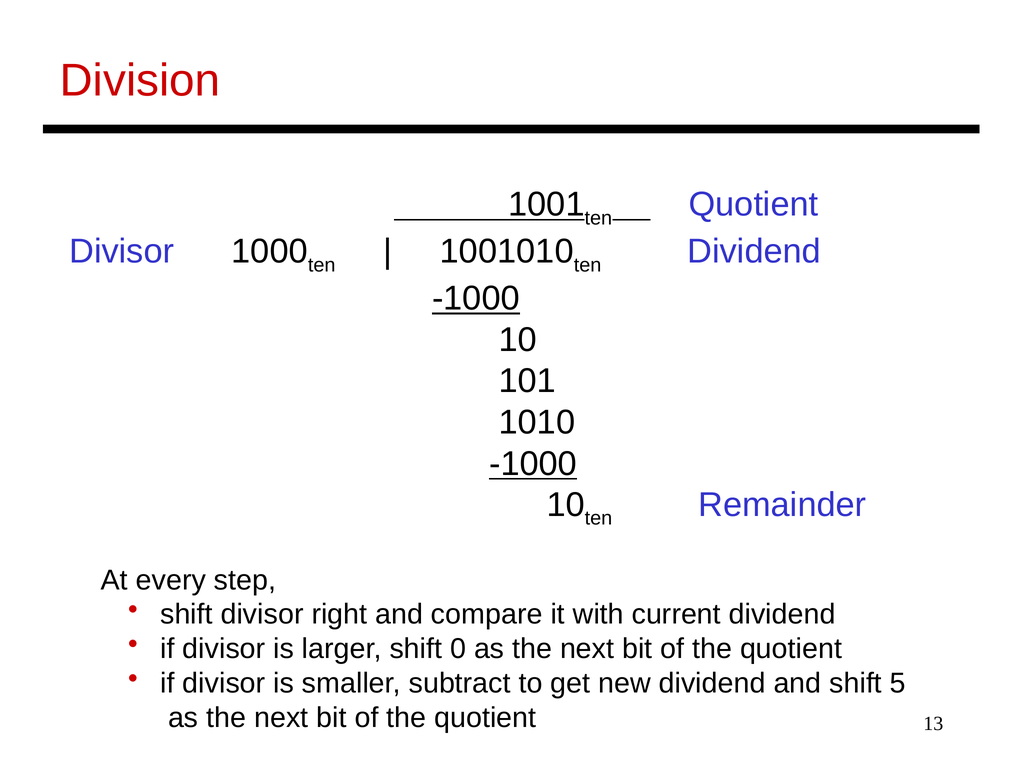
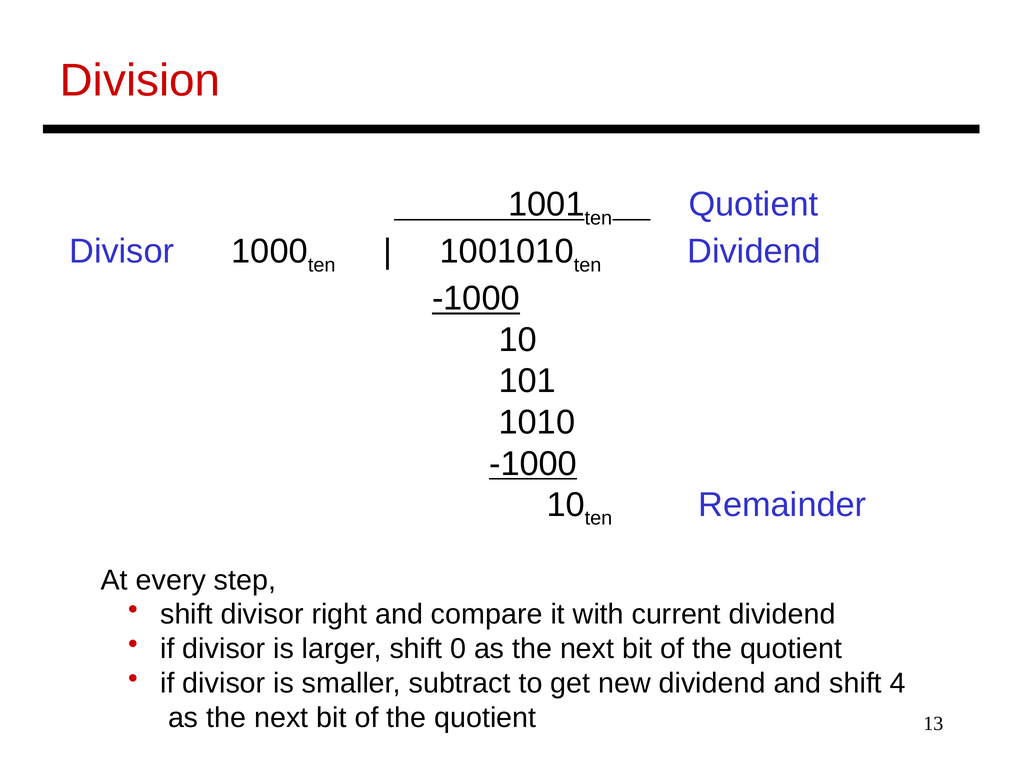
5: 5 -> 4 (898, 683)
